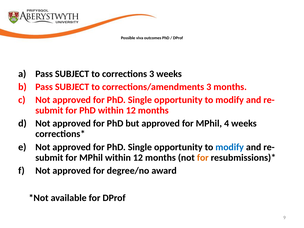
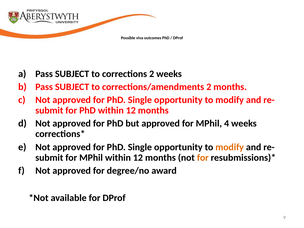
corrections 3: 3 -> 2 (152, 74)
corrections/amendments 3: 3 -> 2 (209, 87)
modify colour: blue -> orange (230, 147)
